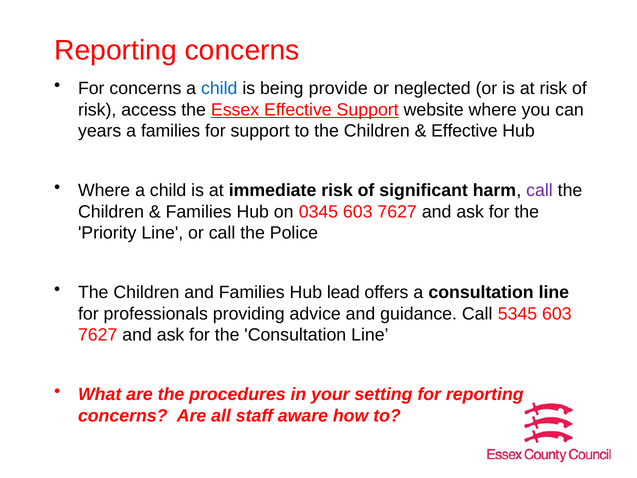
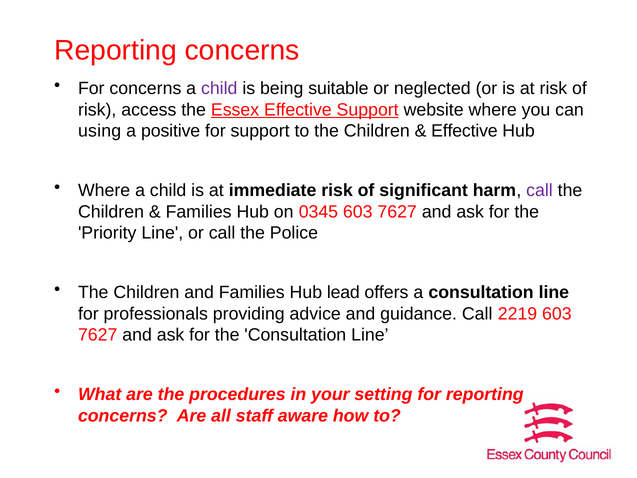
child colour: blue -> purple (219, 88)
provide: provide -> suitable (338, 88)
years: years -> using (100, 131)
a families: families -> positive (171, 131)
5345: 5345 -> 2219 (518, 314)
